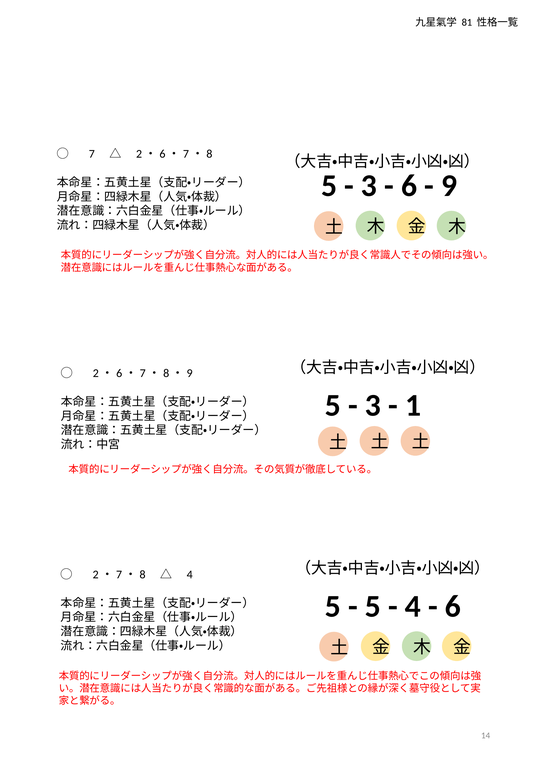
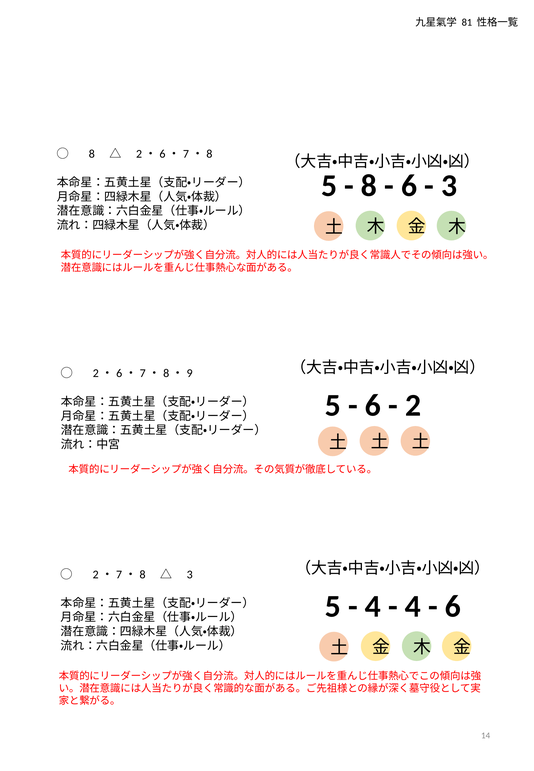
7: 7 -> 8 (92, 154)
3: 3 -> 8 (369, 186)
9: 9 -> 3 (449, 186)
3: 3 -> 6 (373, 405)
1: 1 -> 2 (413, 405)
4: 4 -> 3 (190, 575)
5: 5 -> 4 (373, 607)
